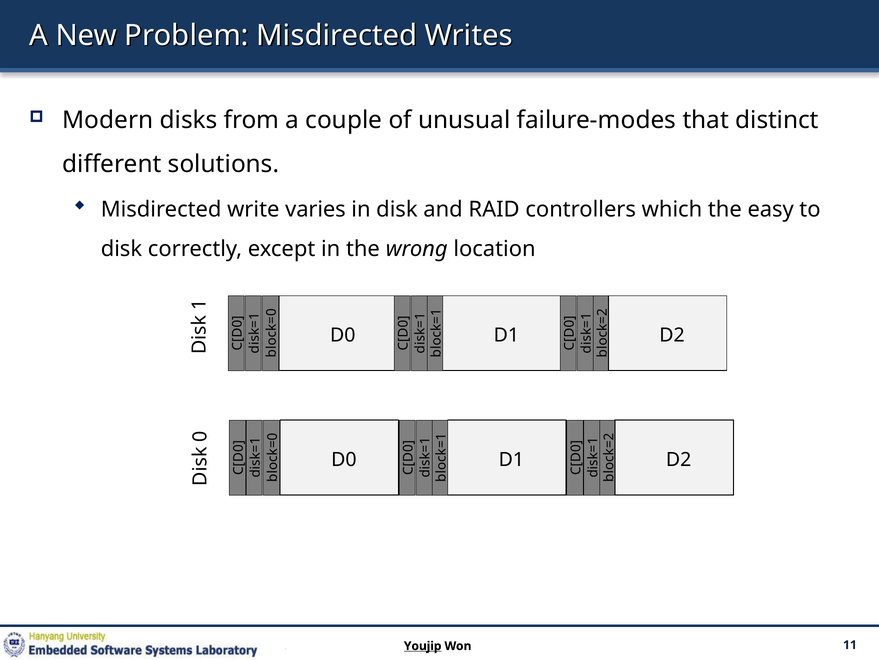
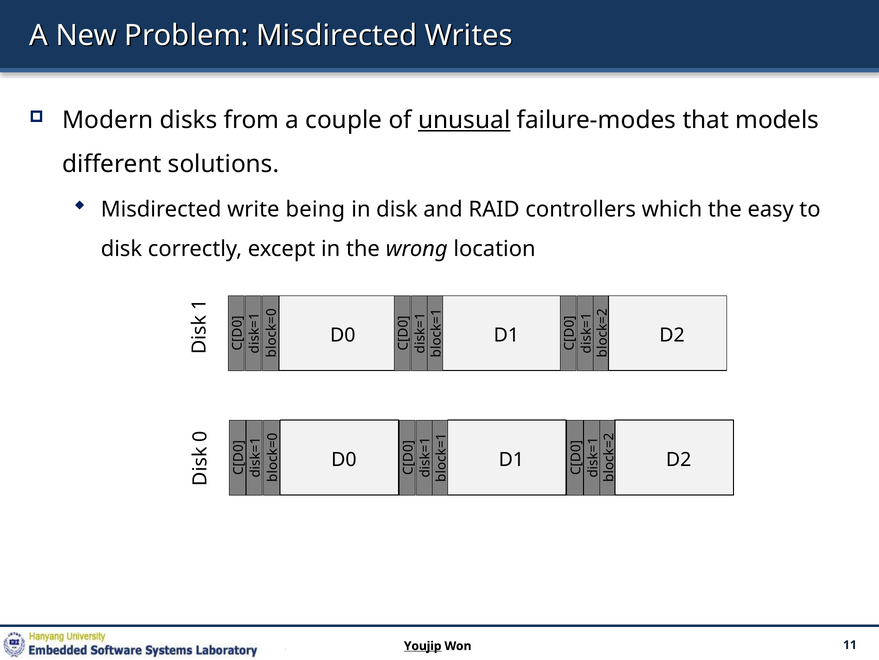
unusual underline: none -> present (464, 120)
distinct: distinct -> models (777, 120)
varies: varies -> being (315, 209)
